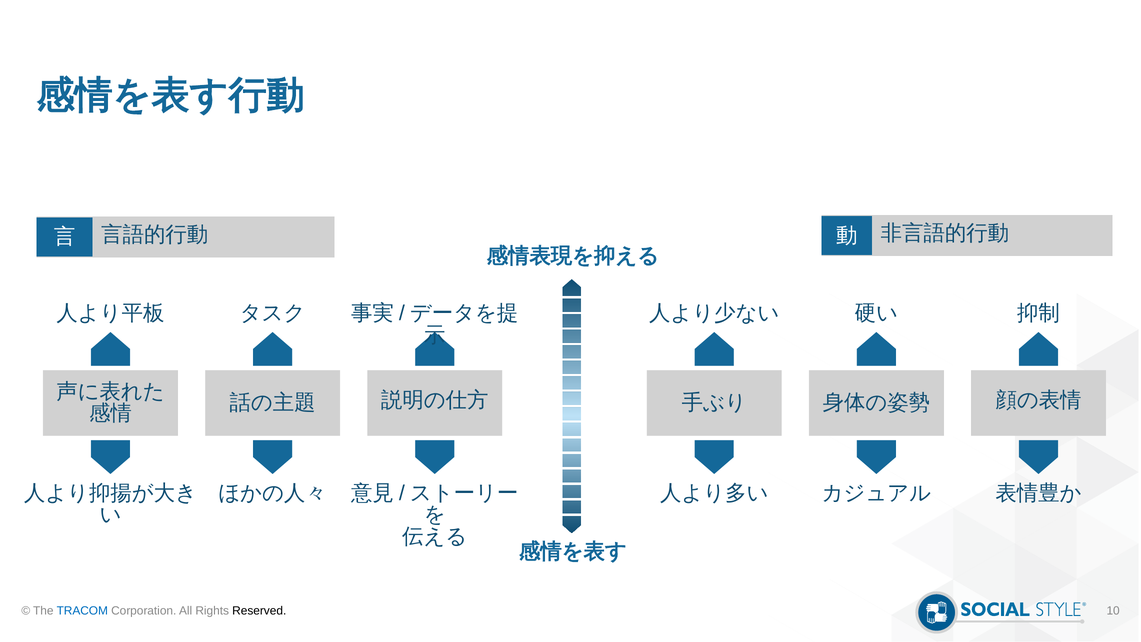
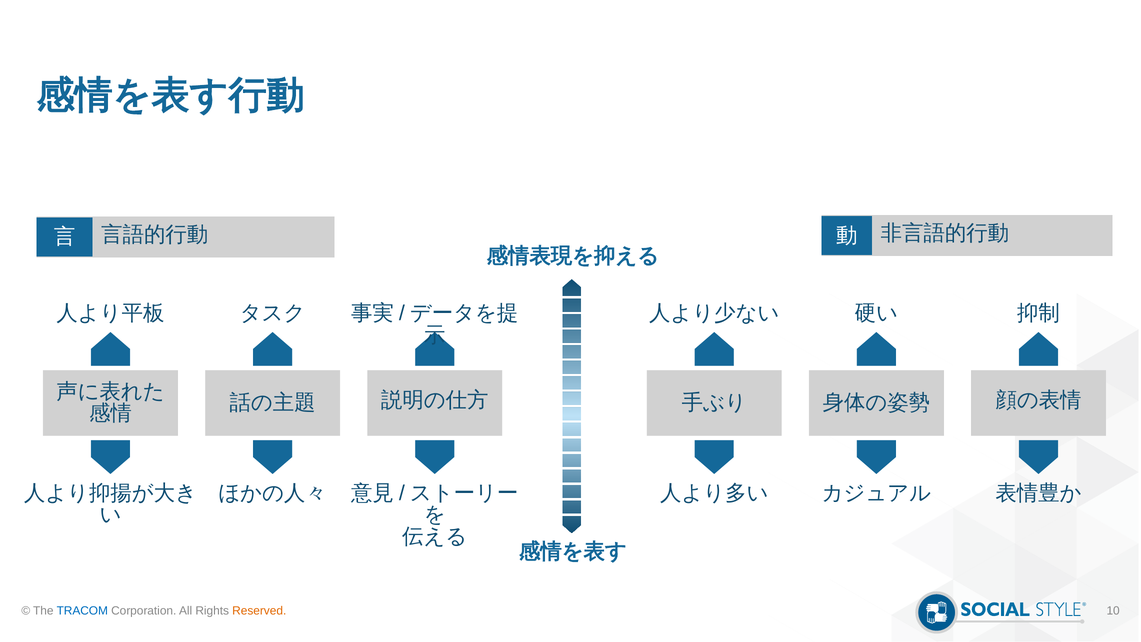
Reserved colour: black -> orange (259, 611)
